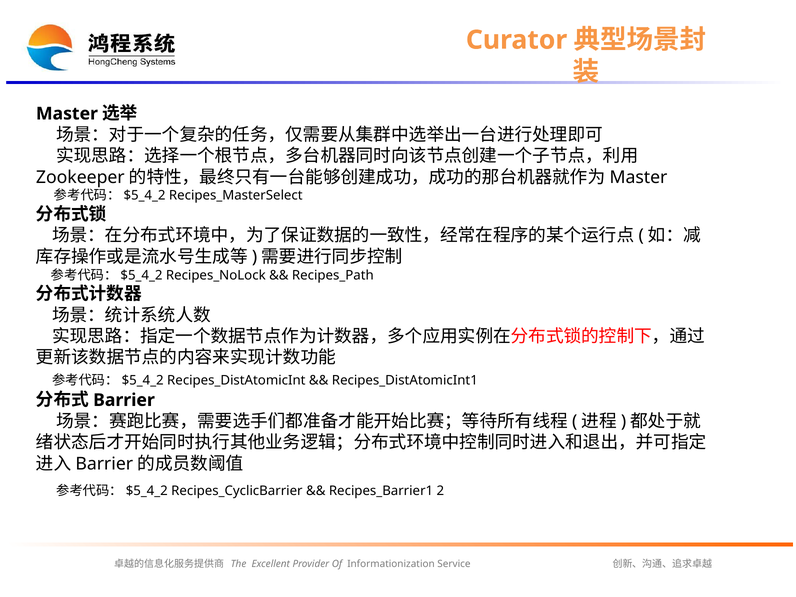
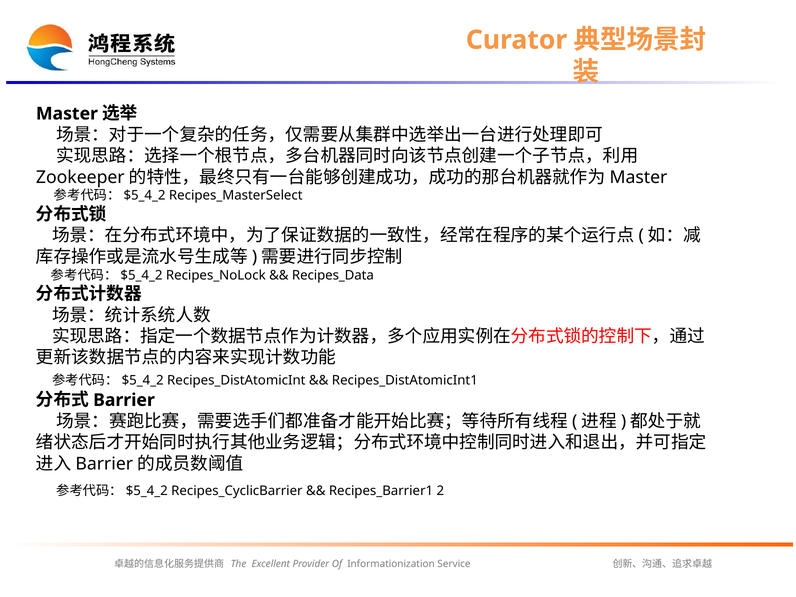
Recipes_Path: Recipes_Path -> Recipes_Data (333, 275)
